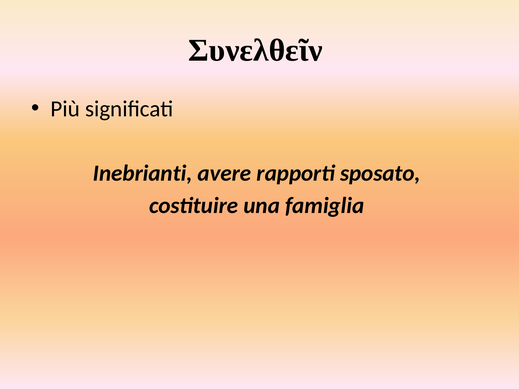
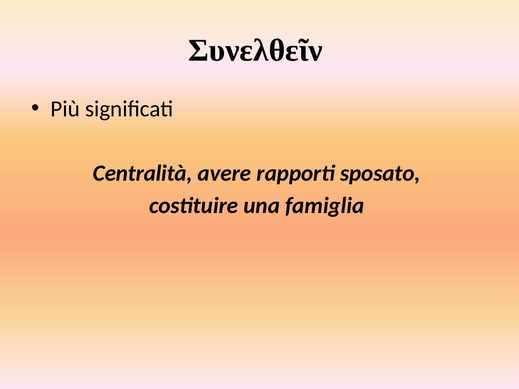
Inebrianti: Inebrianti -> Centralità (143, 173)
